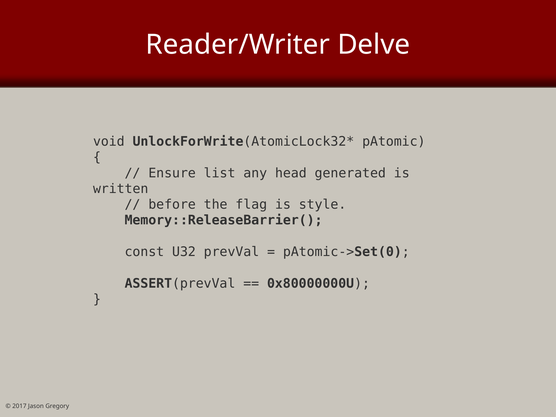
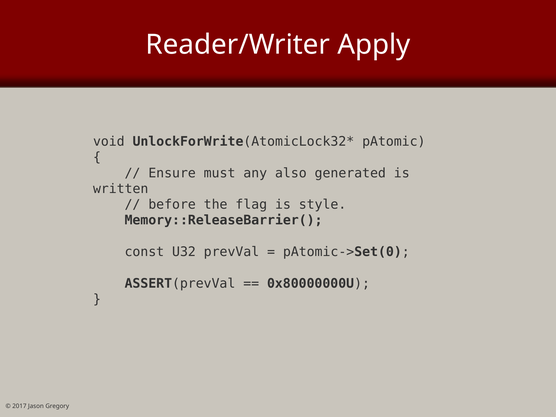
Delve: Delve -> Apply (374, 45)
list: list -> must (220, 173)
head: head -> also (291, 173)
